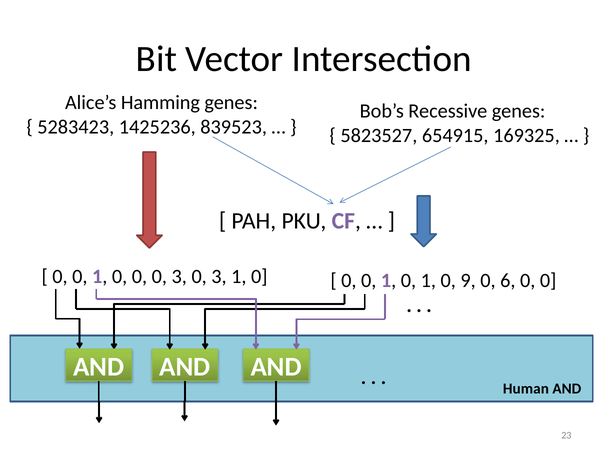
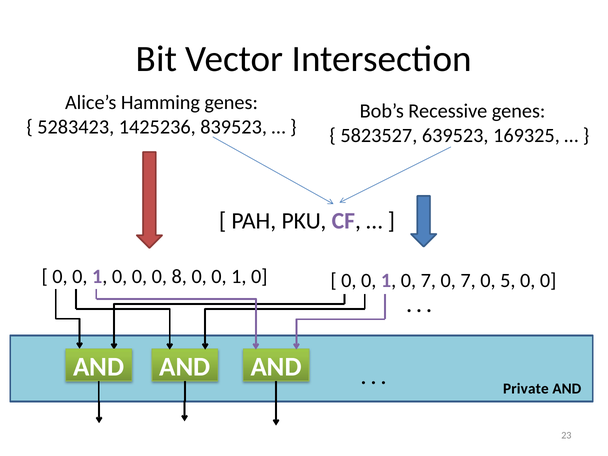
654915: 654915 -> 639523 (455, 135)
0 0 3: 3 -> 8 (179, 276)
3: 3 -> 0 (219, 276)
1 0 1: 1 -> 7 (428, 280)
9: 9 -> 7 (468, 280)
6: 6 -> 5 (508, 280)
Human: Human -> Private (526, 389)
